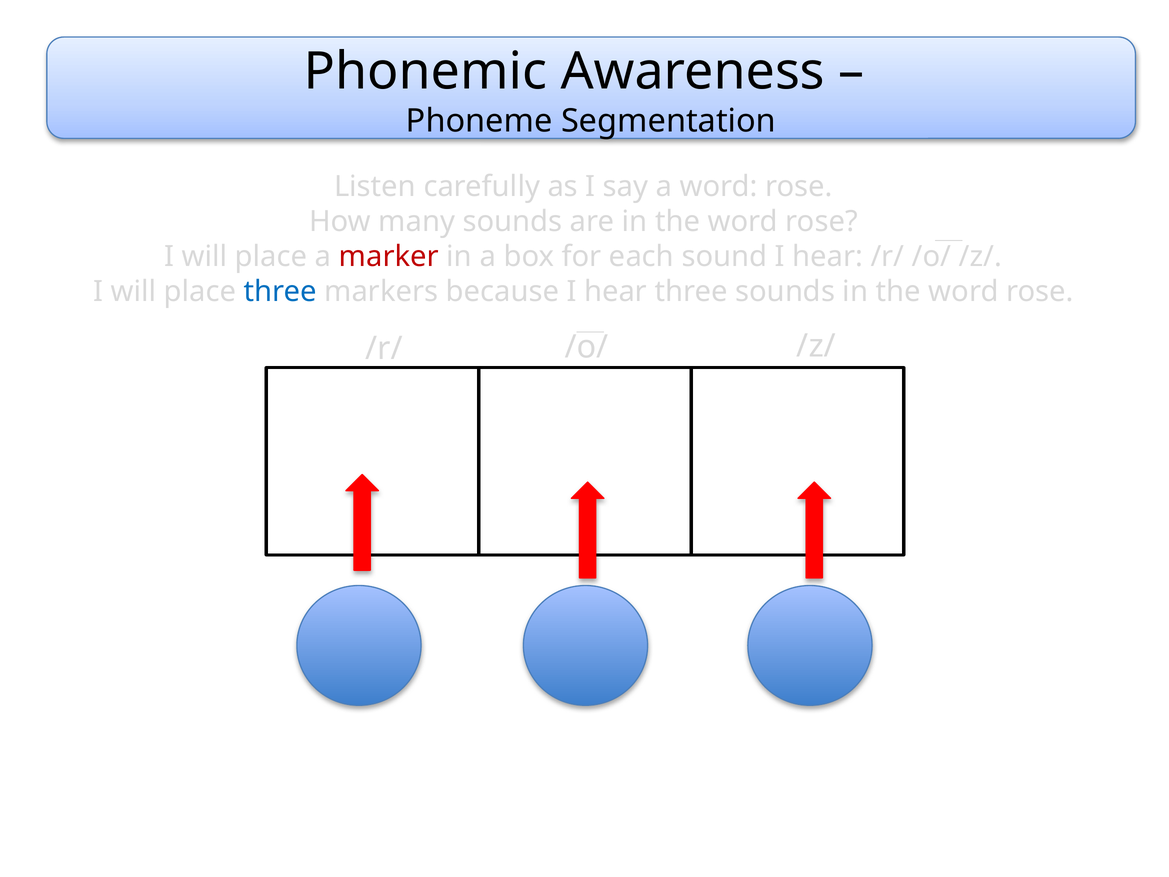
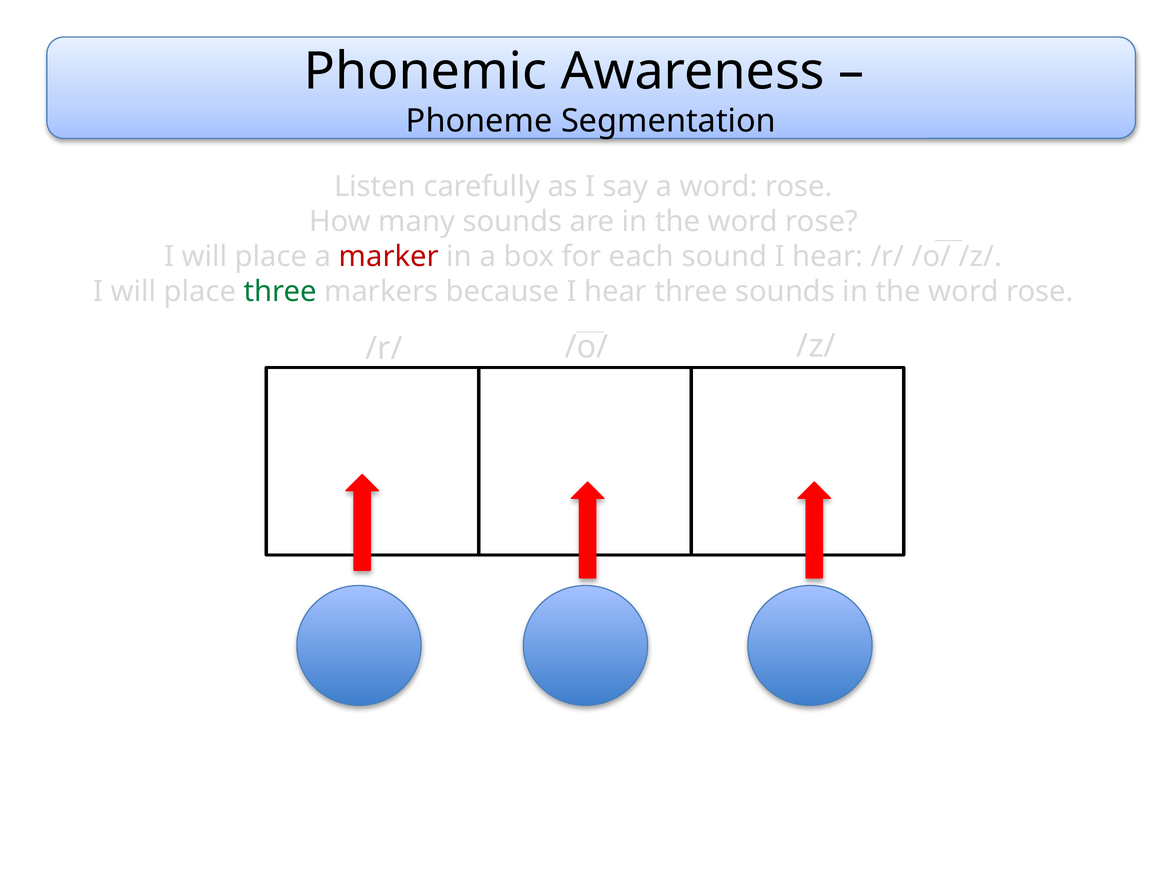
three colour: blue -> green (280, 292)
